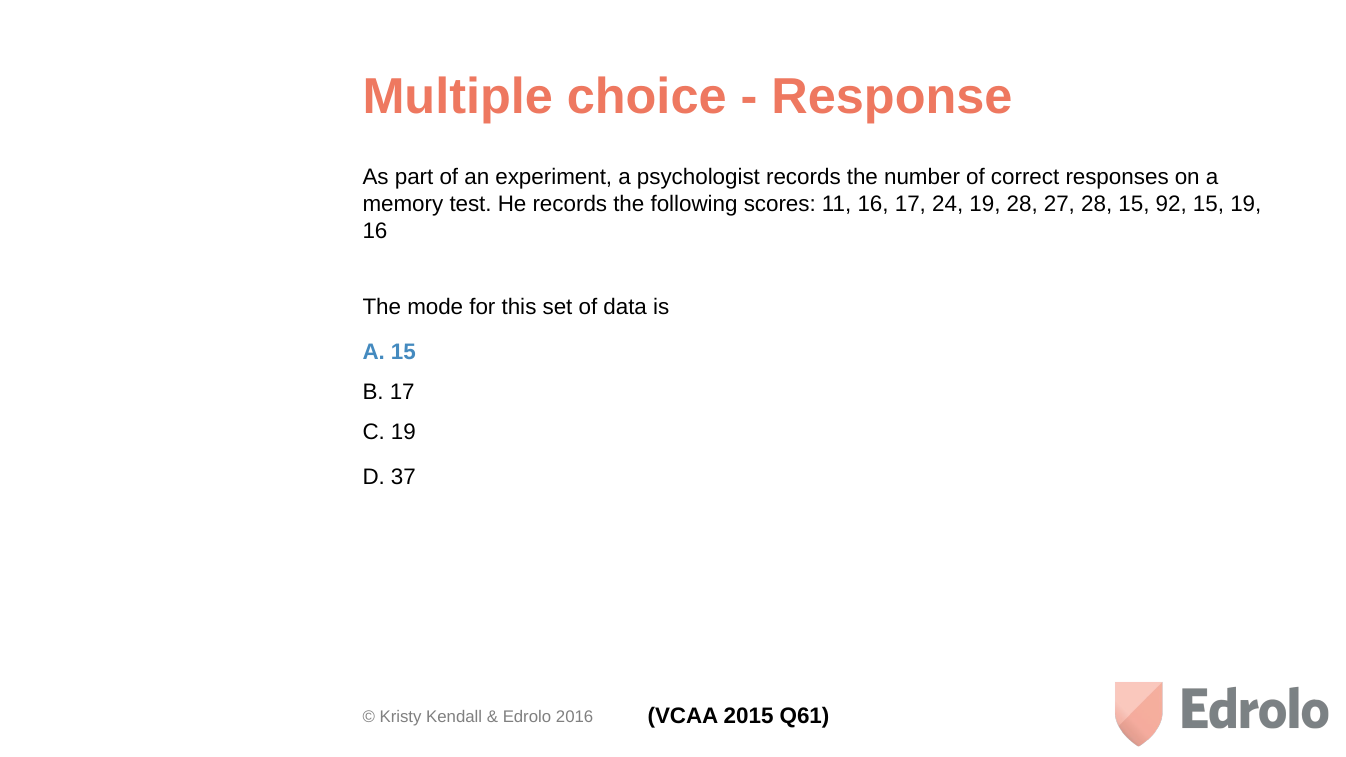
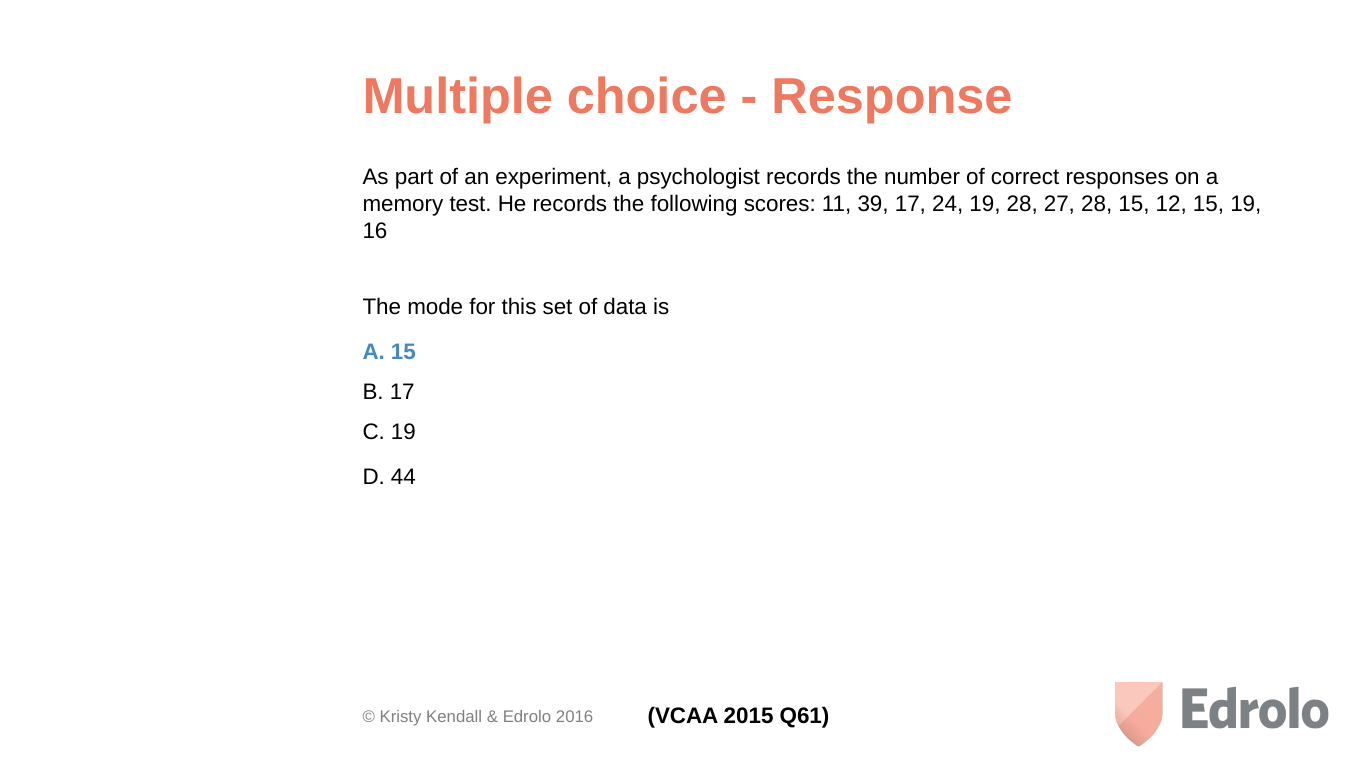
11 16: 16 -> 39 (873, 204)
92: 92 -> 12 (1171, 204)
37: 37 -> 44 (403, 477)
